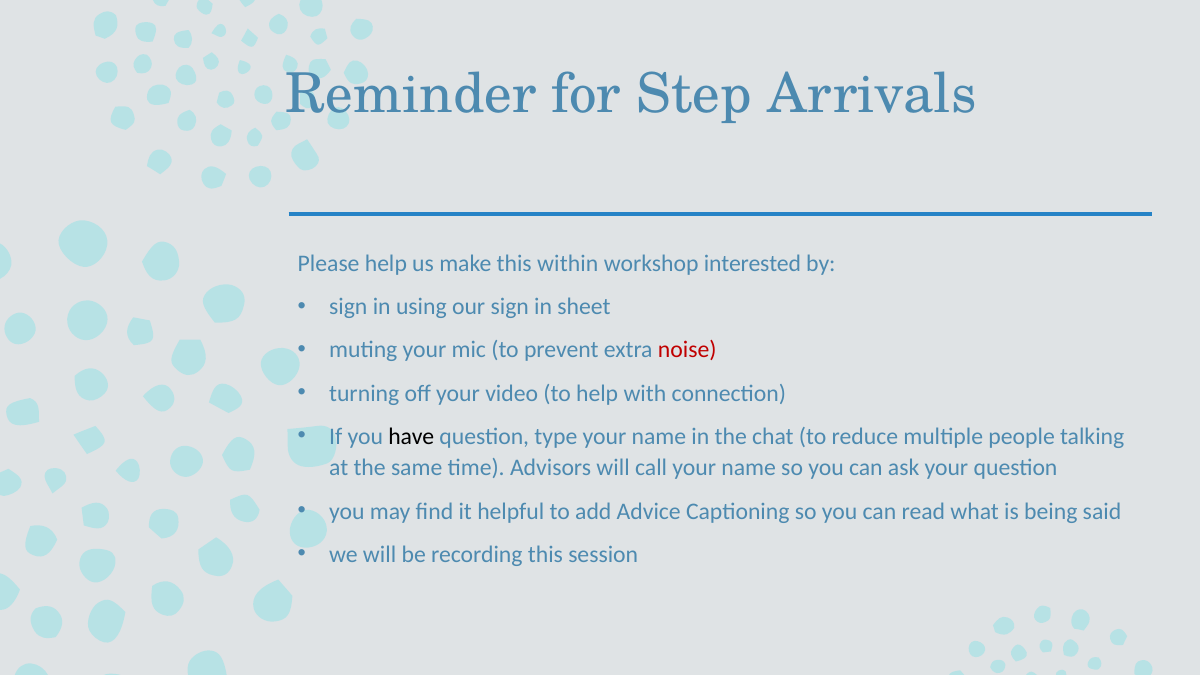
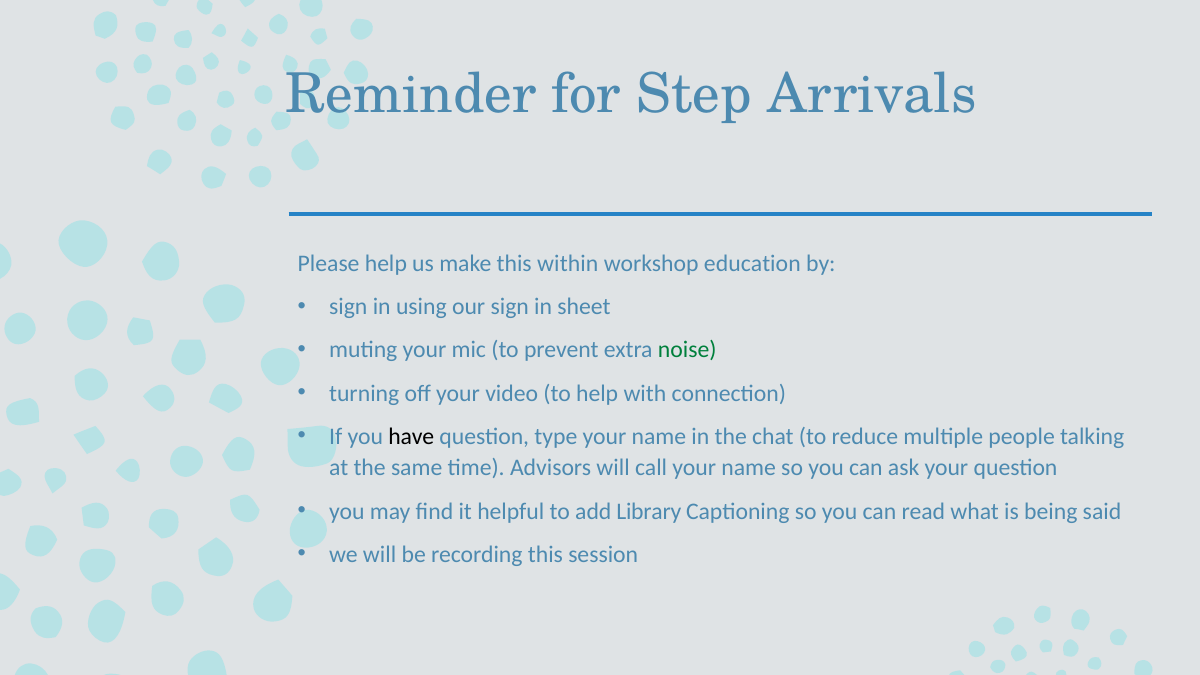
interested: interested -> education (752, 264)
noise colour: red -> green (687, 350)
Advice: Advice -> Library (649, 511)
